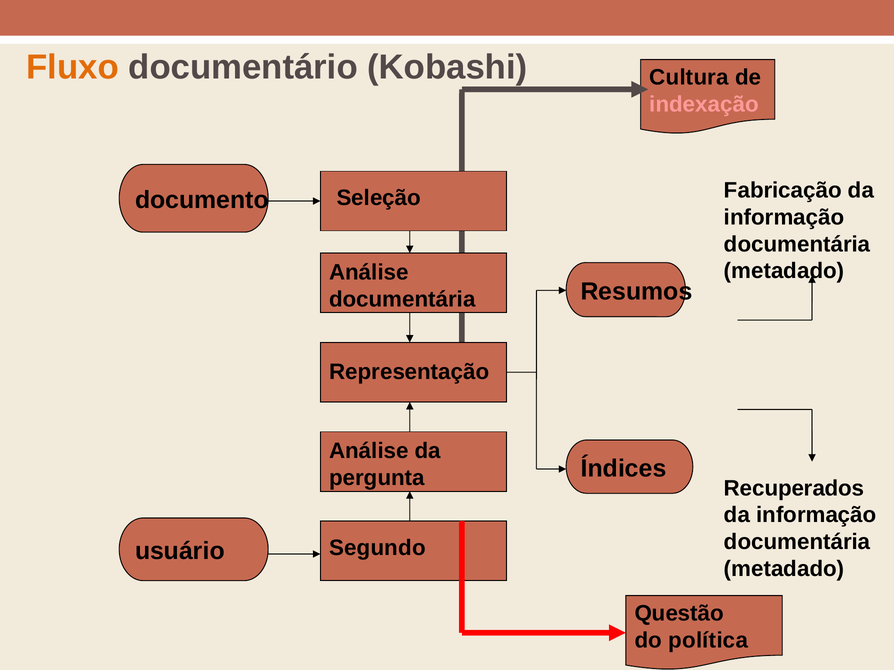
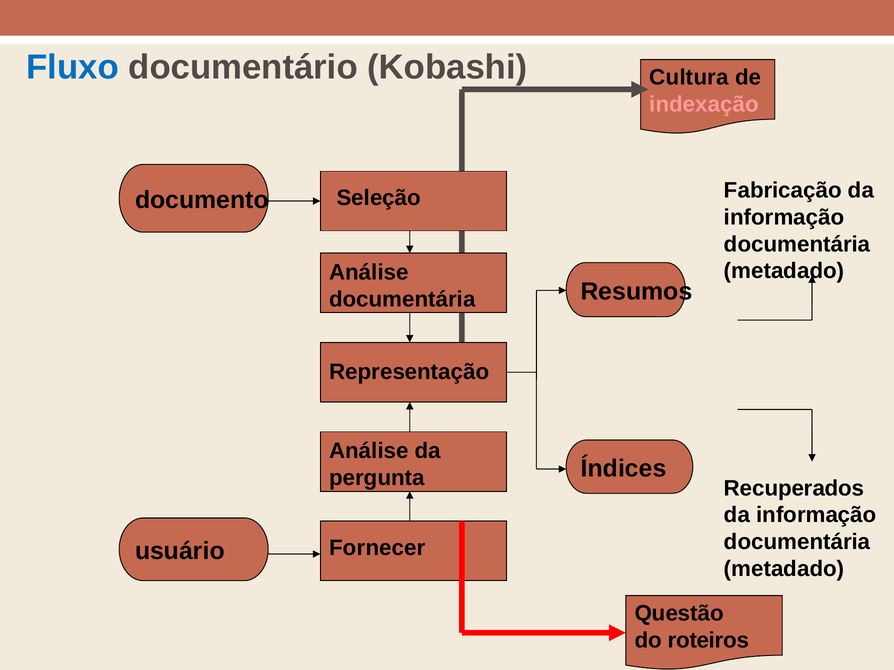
Fluxo colour: orange -> blue (73, 67)
Segundo: Segundo -> Fornecer (377, 548)
política: política -> roteiros (708, 641)
